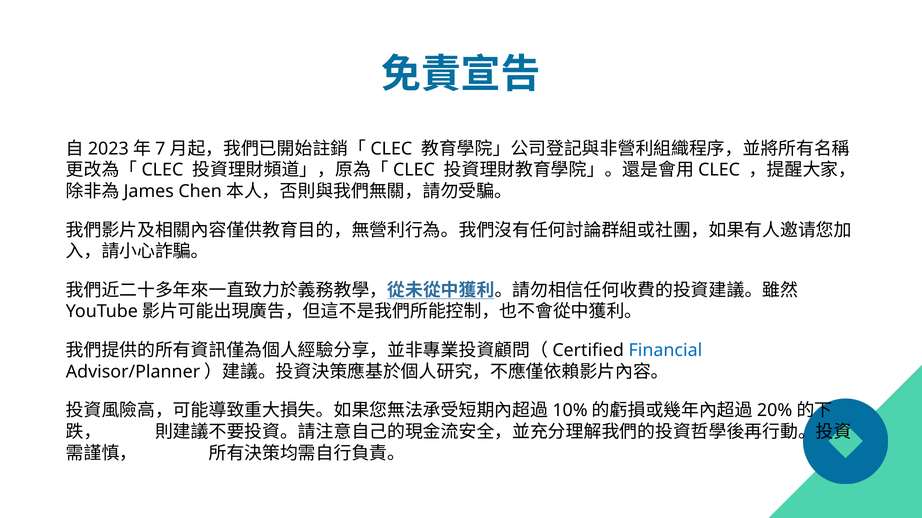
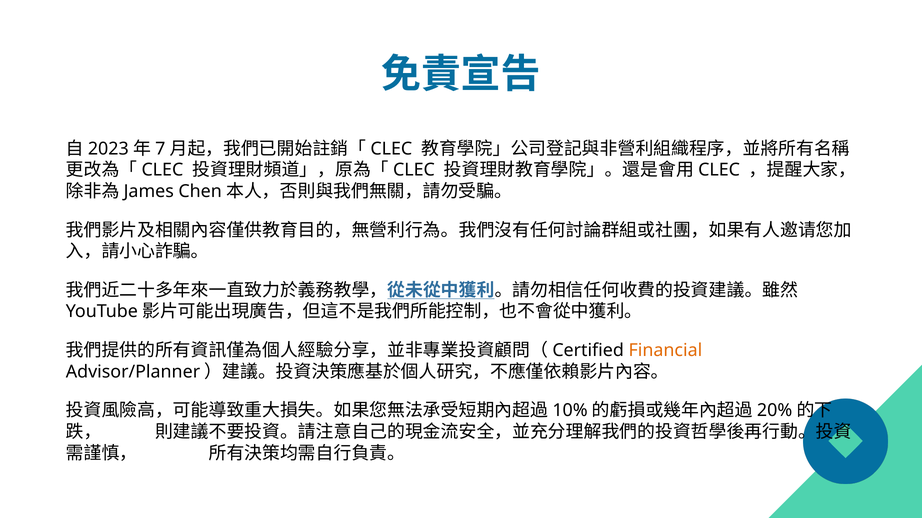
Financial colour: blue -> orange (665, 351)
